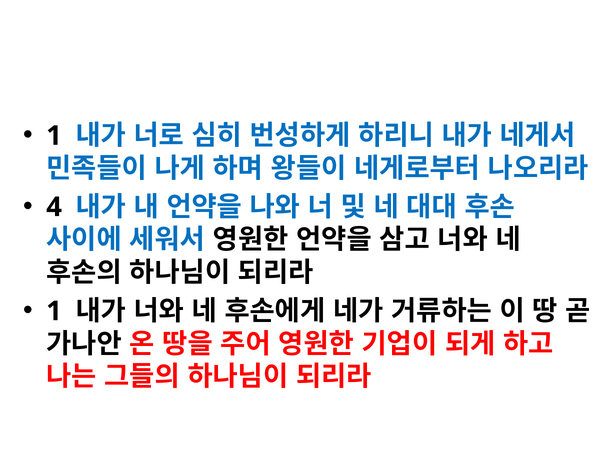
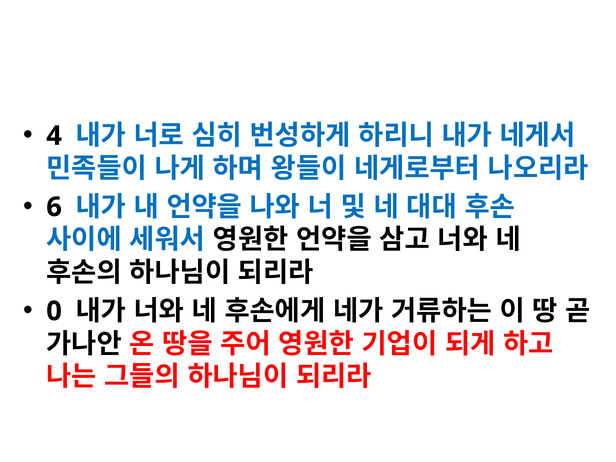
1: 1 -> 4 (54, 136)
4: 4 -> 6 (54, 207)
1: 1 -> 0 (54, 311)
